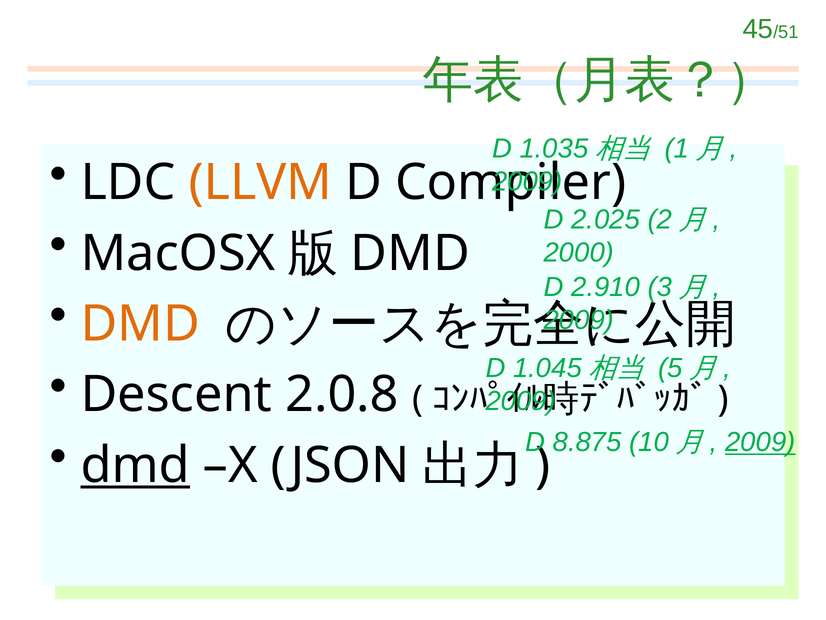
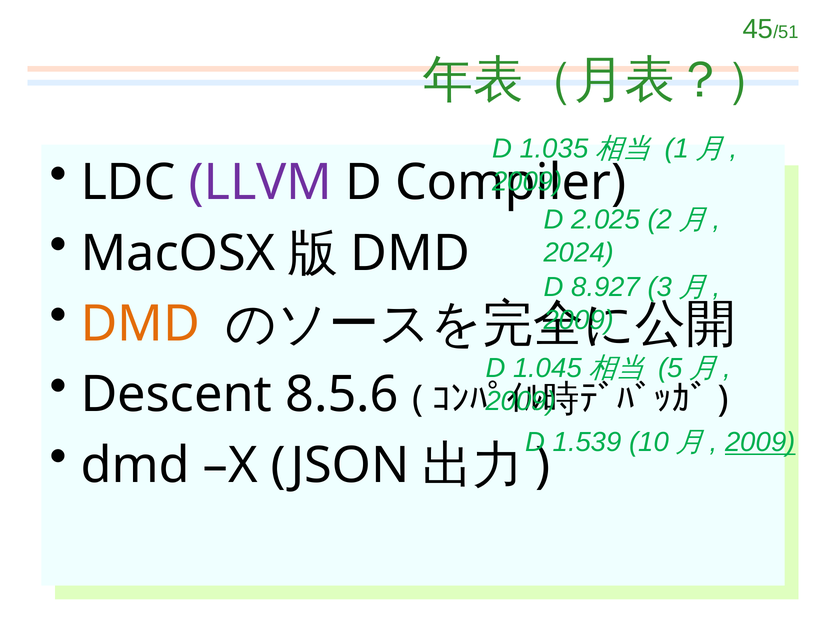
LLVM colour: orange -> purple (261, 182)
2000: 2000 -> 2024 (579, 253)
2.910: 2.910 -> 8.927 (606, 287)
2.0.8: 2.0.8 -> 8.5.6 (342, 394)
8.875: 8.875 -> 1.539 (587, 442)
dmd underline: present -> none (135, 465)
